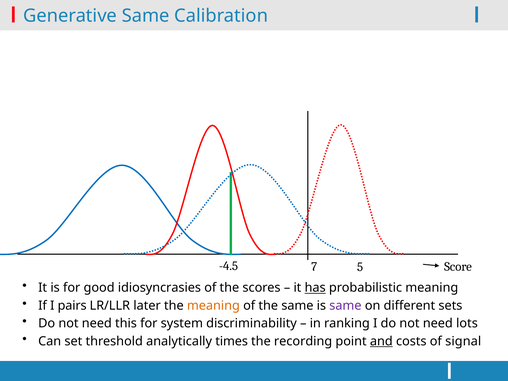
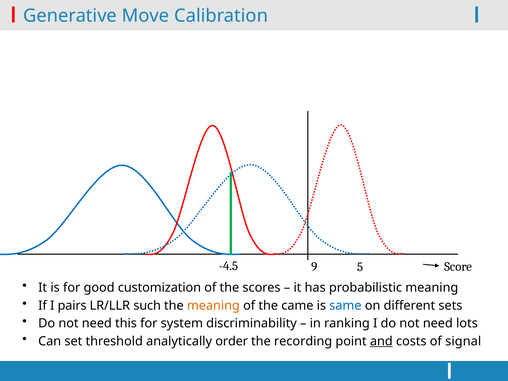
Generative Same: Same -> Move (146, 16)
7: 7 -> 9 (314, 267)
idiosyncrasies: idiosyncrasies -> customization (159, 288)
has underline: present -> none (315, 288)
later: later -> such (147, 306)
the same: same -> came (297, 306)
same colour: purple -> blue (345, 306)
times: times -> order (232, 341)
